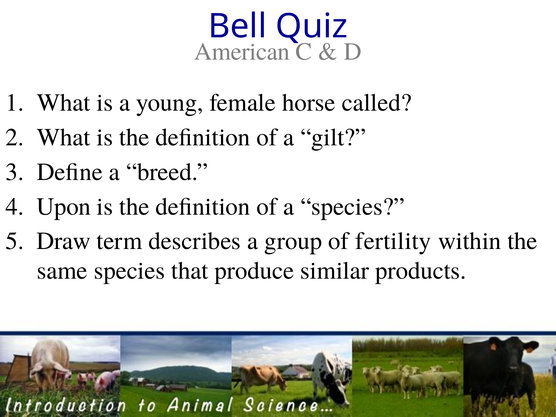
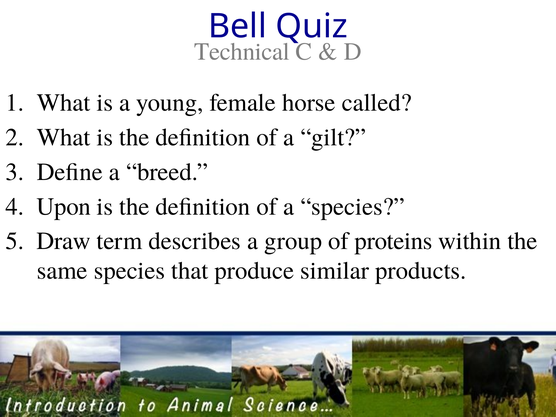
American: American -> Technical (242, 52)
fertility: fertility -> proteins (394, 241)
